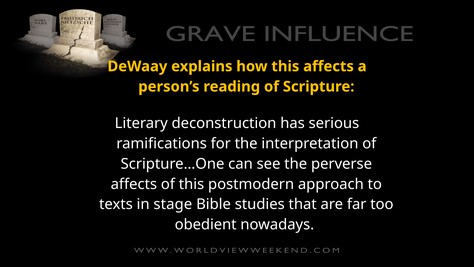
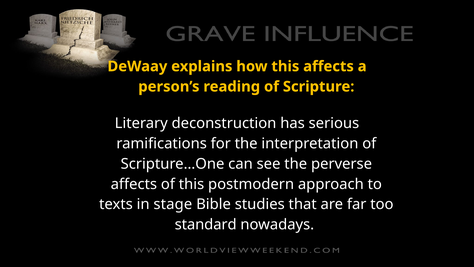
obedient: obedient -> standard (206, 224)
